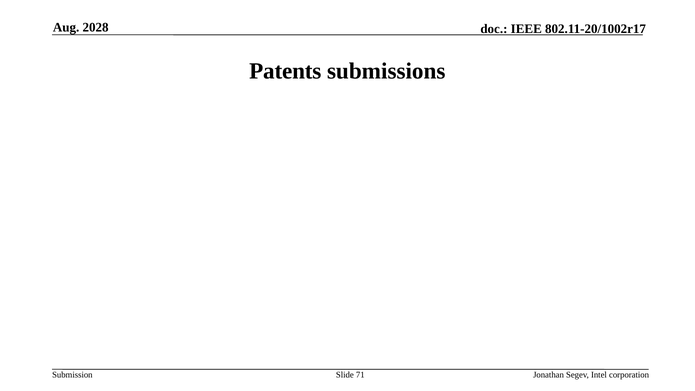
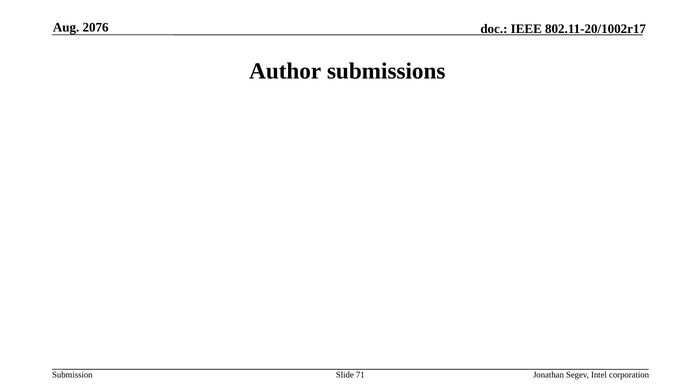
2028: 2028 -> 2076 (96, 28)
Patents: Patents -> Author (285, 71)
